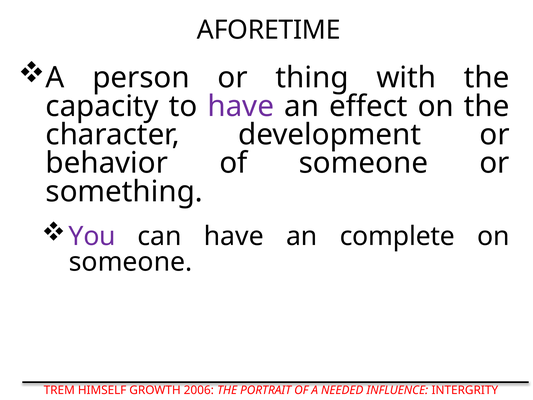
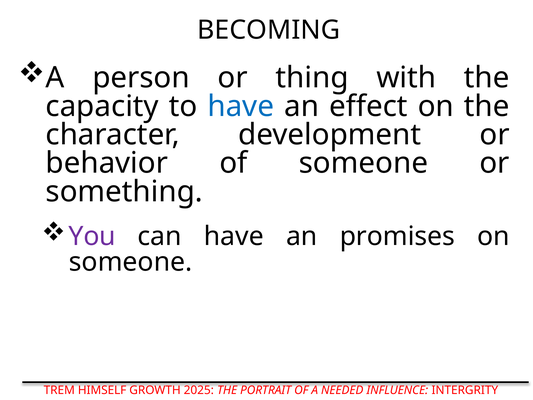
AFORETIME: AFORETIME -> BECOMING (269, 30)
have colour: purple -> blue (241, 106)
complete: complete -> promises (397, 236)
2006: 2006 -> 2025 (199, 390)
